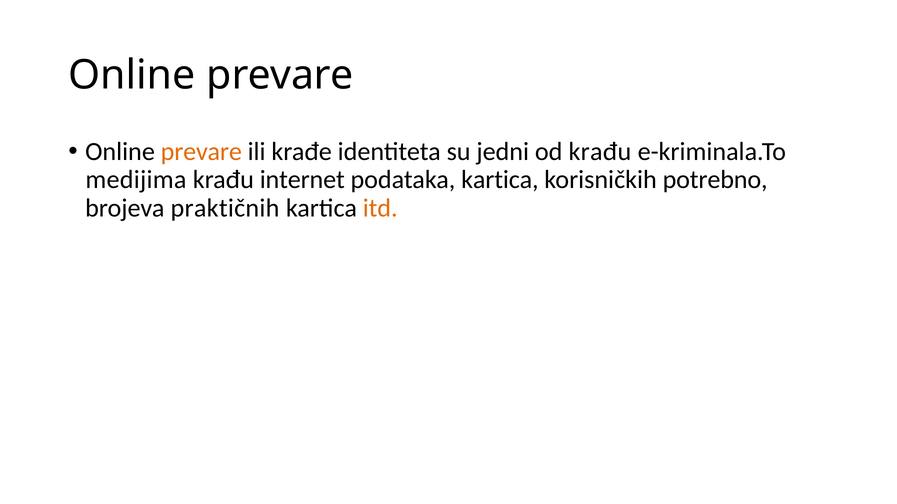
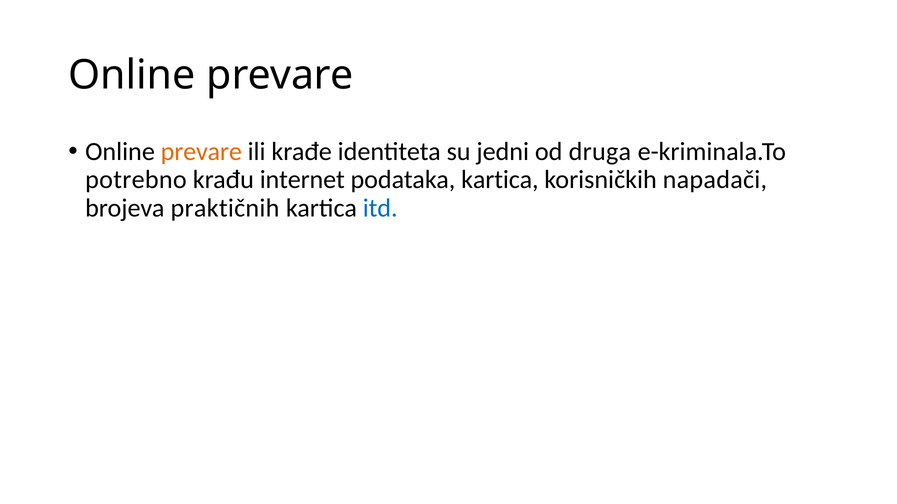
od krađu: krađu -> druga (600, 152)
medijima: medijima -> potrebno (136, 180)
potrebno: potrebno -> napadači (715, 180)
itd colour: orange -> blue (380, 208)
